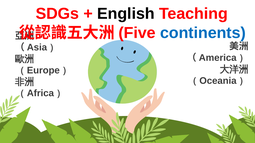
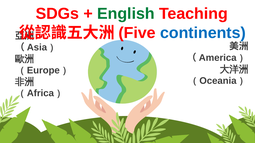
English colour: black -> green (126, 14)
